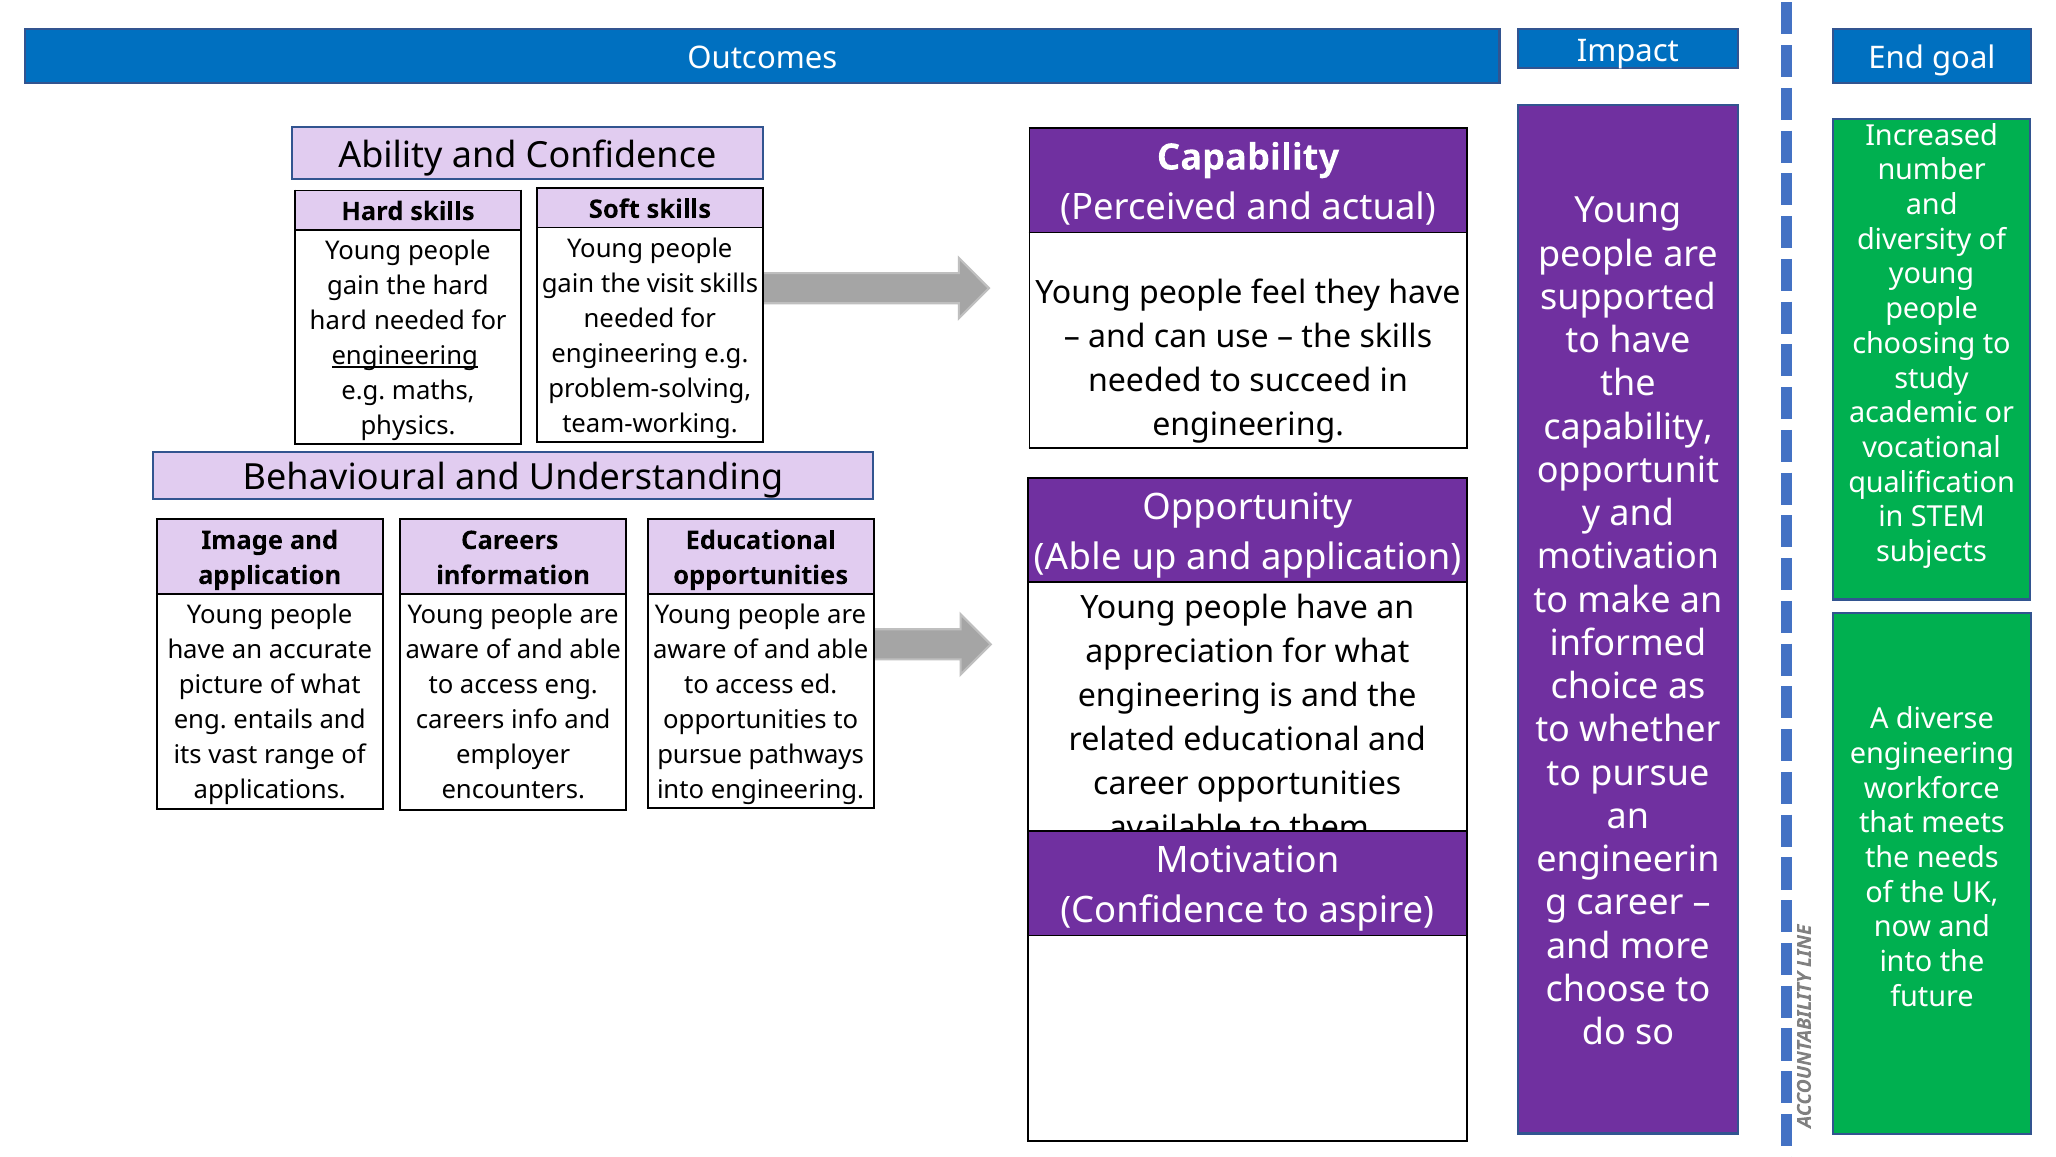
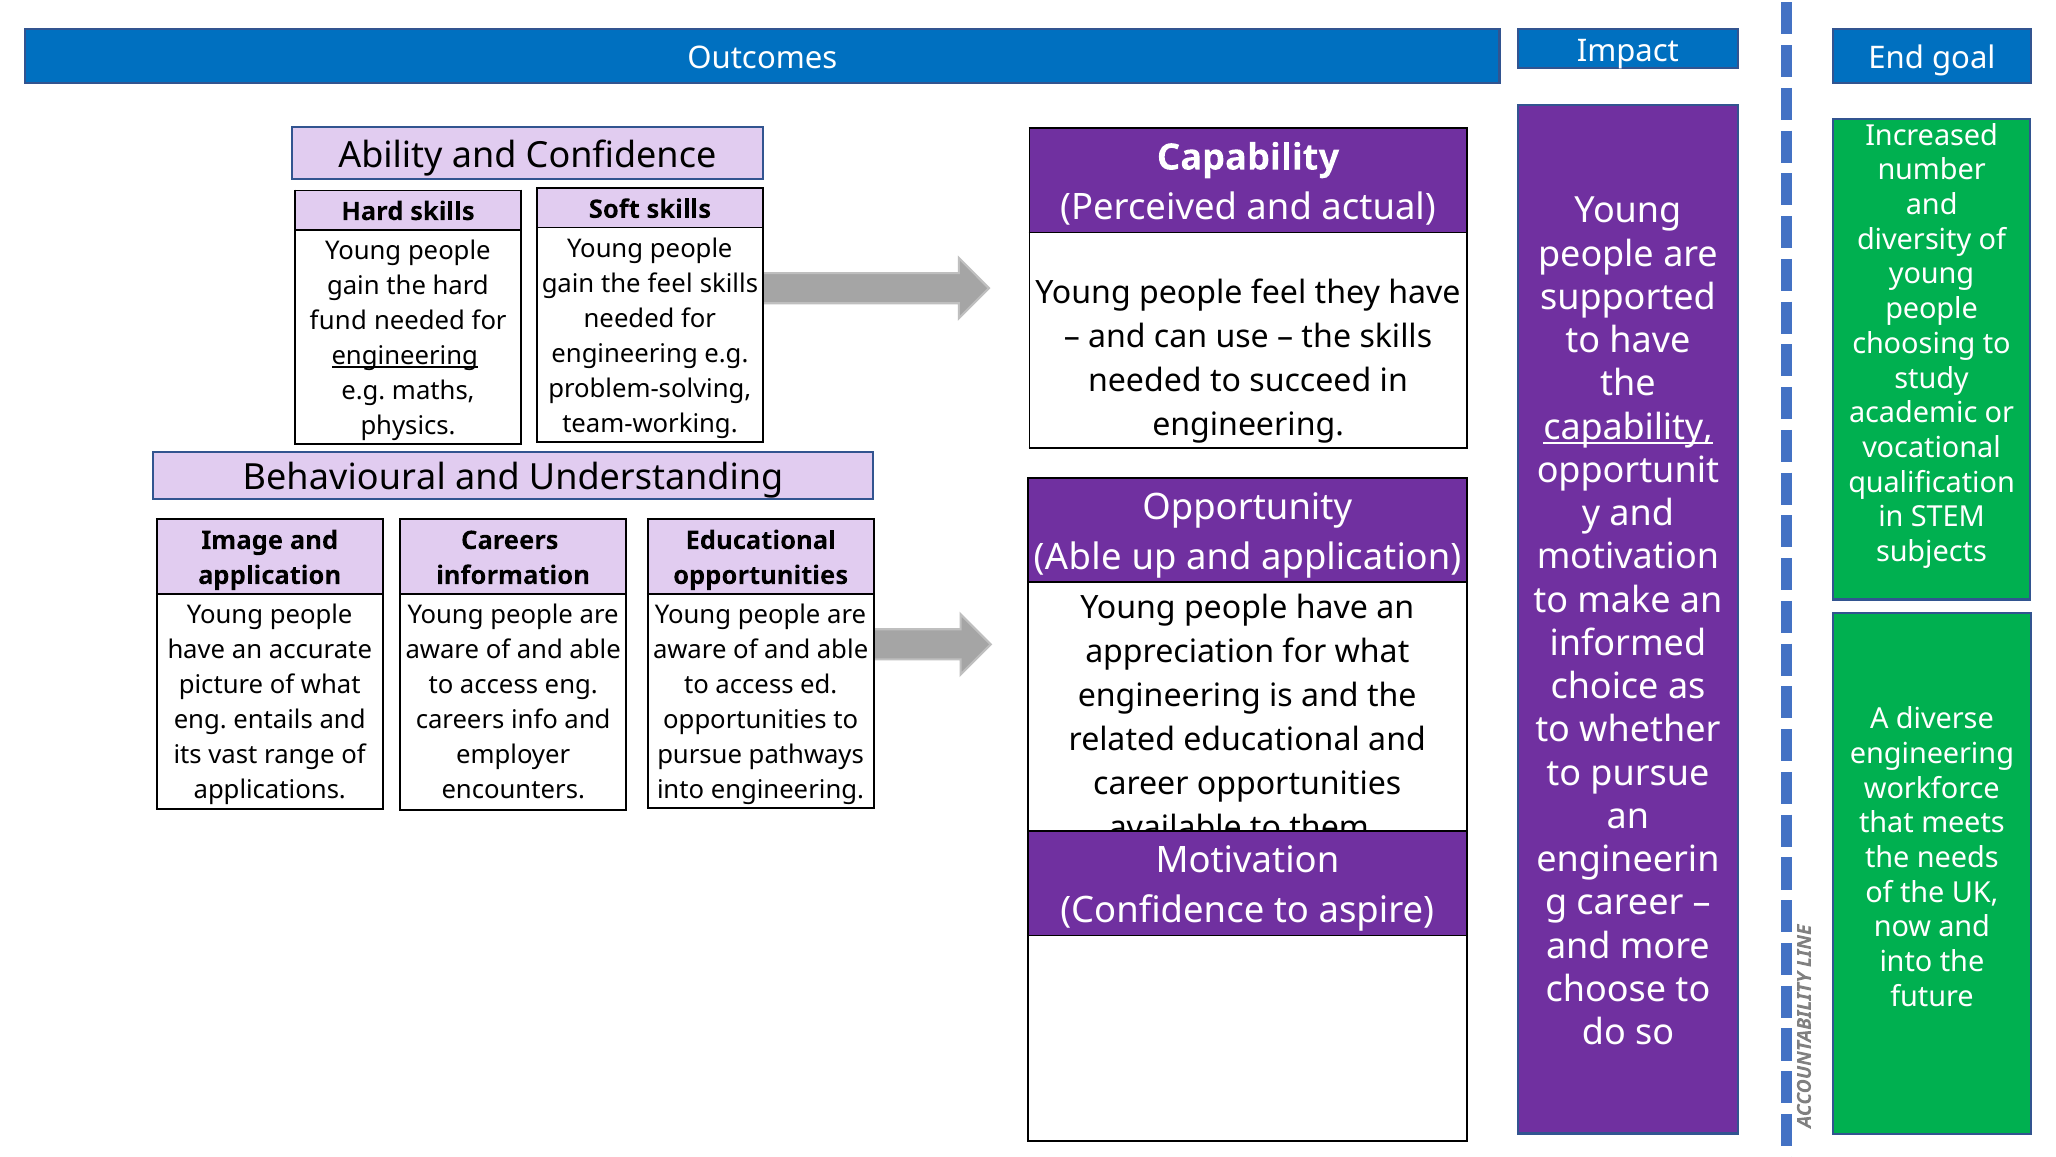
the visit: visit -> feel (670, 284)
hard: hard -> fund (338, 321)
capability underline: none -> present (1628, 427)
